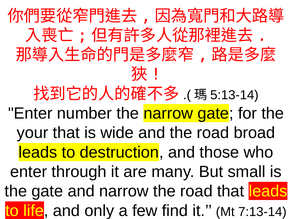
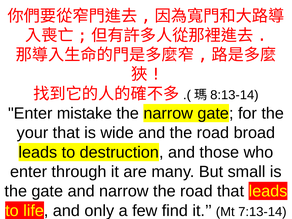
5:13-14: 5:13-14 -> 8:13-14 (234, 95)
number: number -> mistake (85, 113)
